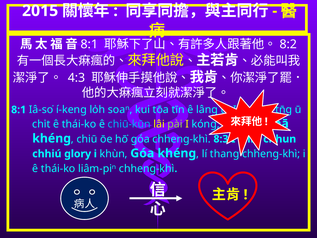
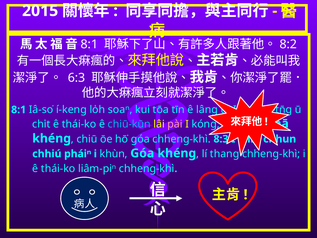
4:3: 4:3 -> 6:3 (76, 78)
pài colour: light green -> pink (175, 124)
glory: glory -> pháiⁿ (78, 154)
